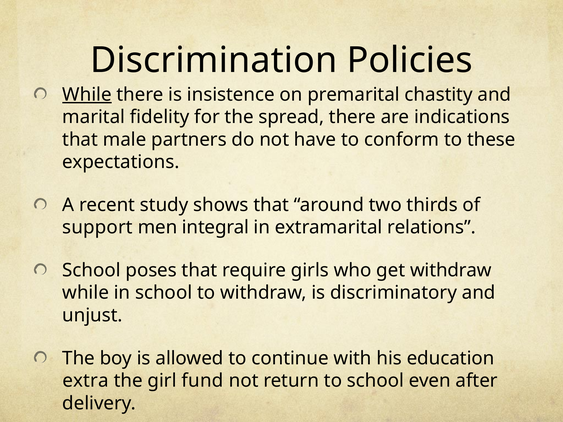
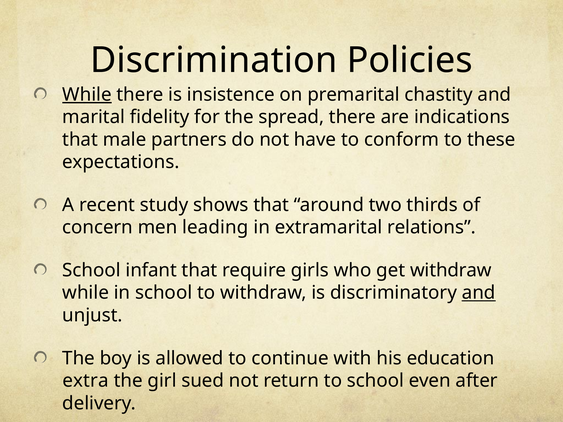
support: support -> concern (98, 228)
integral: integral -> leading (215, 228)
poses: poses -> infant (151, 270)
and underline: none -> present (479, 293)
fund: fund -> sued (203, 381)
